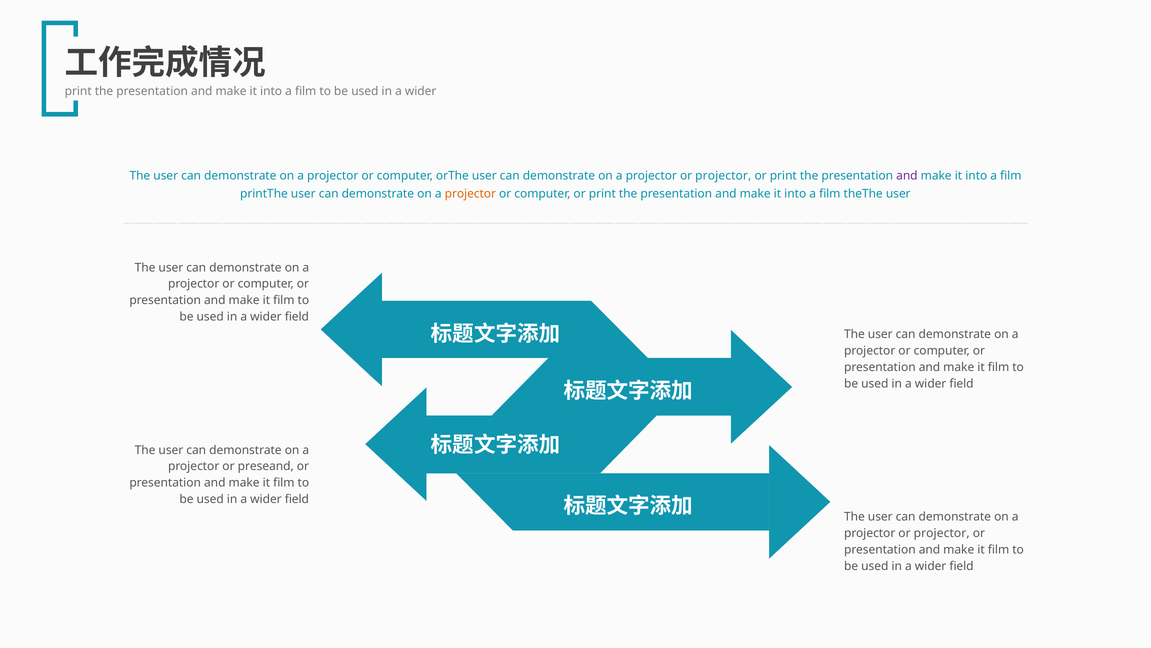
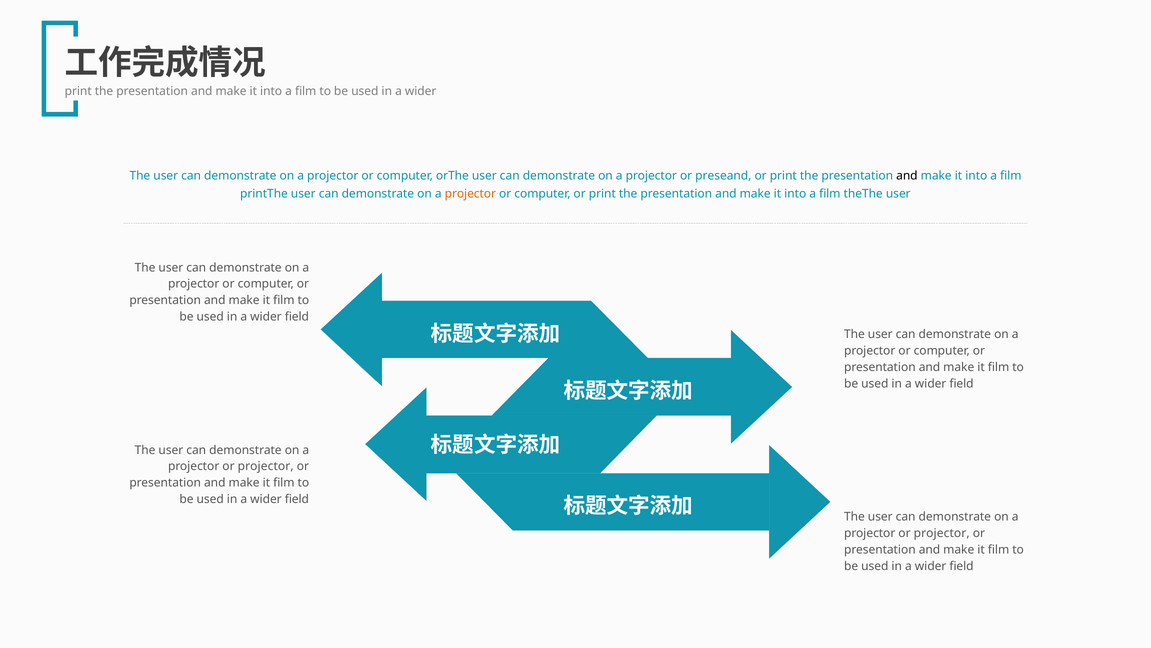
projector: projector -> preseand (723, 176)
and colour: purple -> black (907, 176)
preseand: preseand -> projector (266, 466)
